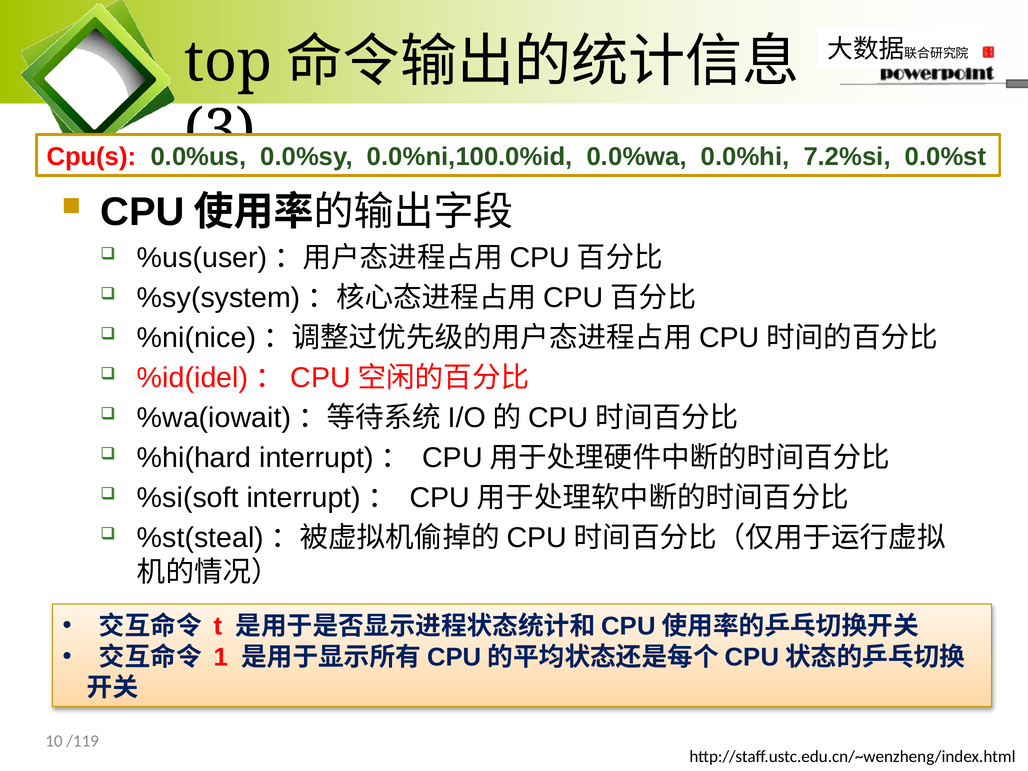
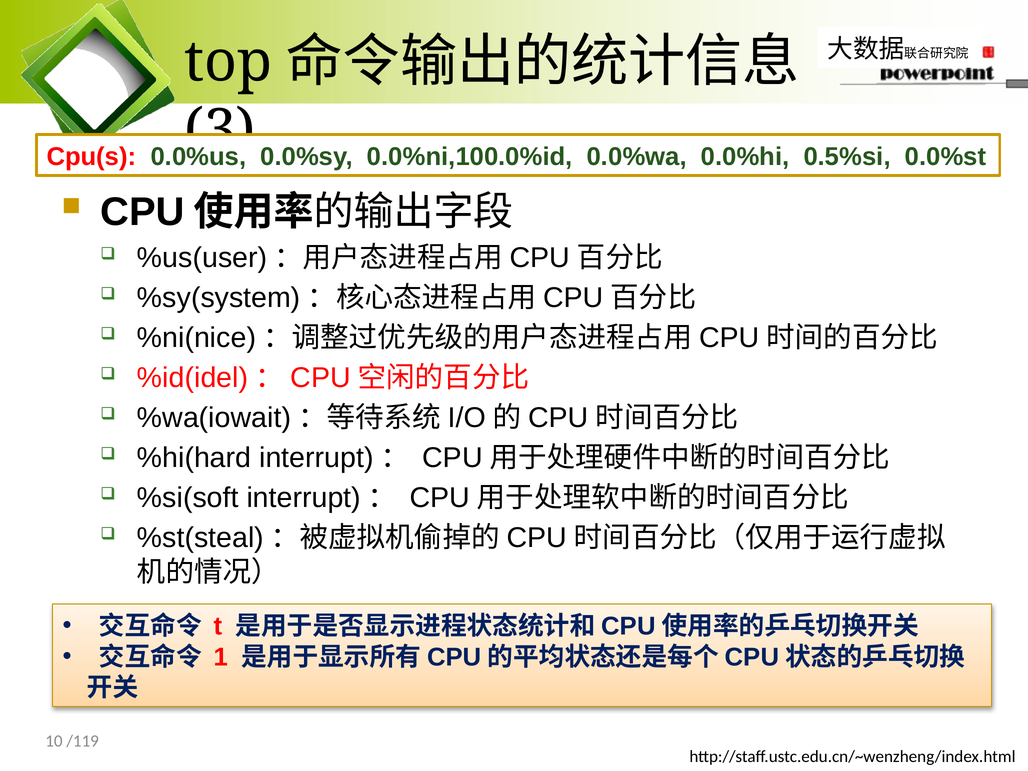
7.2%si: 7.2%si -> 0.5%si (847, 157)
